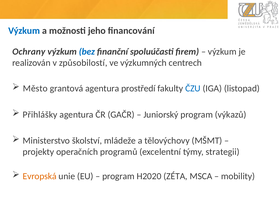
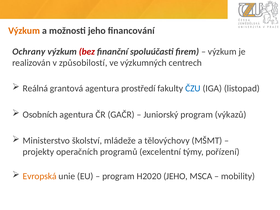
Výzkum colour: blue -> orange (24, 31)
bez colour: blue -> red (87, 52)
Město: Město -> Reálná (35, 88)
Přihlášky: Přihlášky -> Osobních (40, 115)
strategii: strategii -> pořízení (223, 152)
H2020 ZÉTA: ZÉTA -> JEHO (176, 176)
